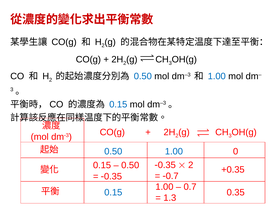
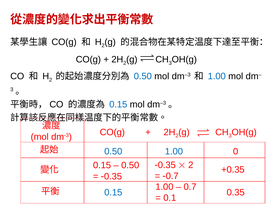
1.3: 1.3 -> 0.1 (170, 198)
